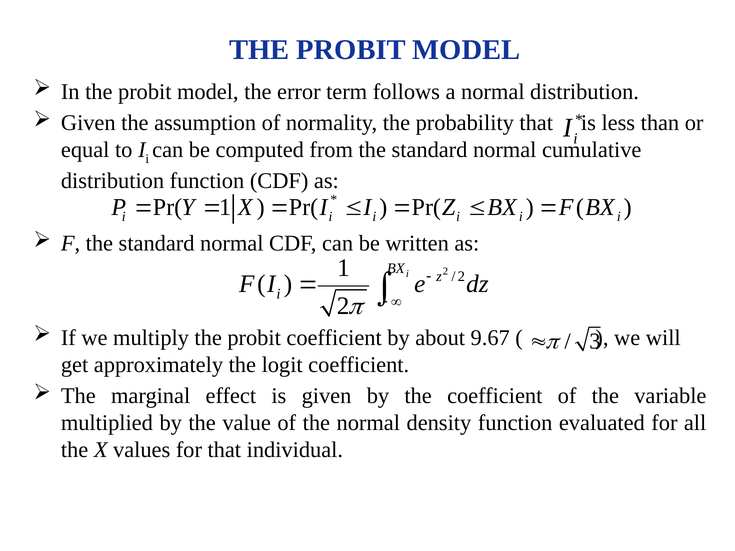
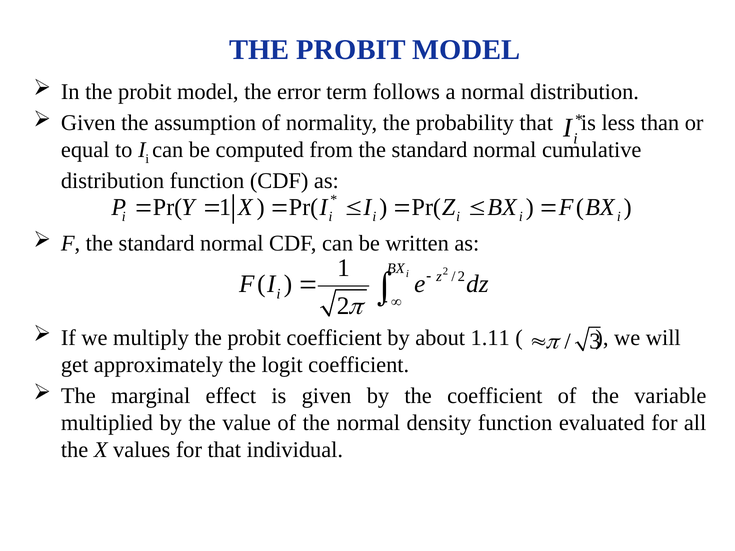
9.67: 9.67 -> 1.11 (490, 338)
